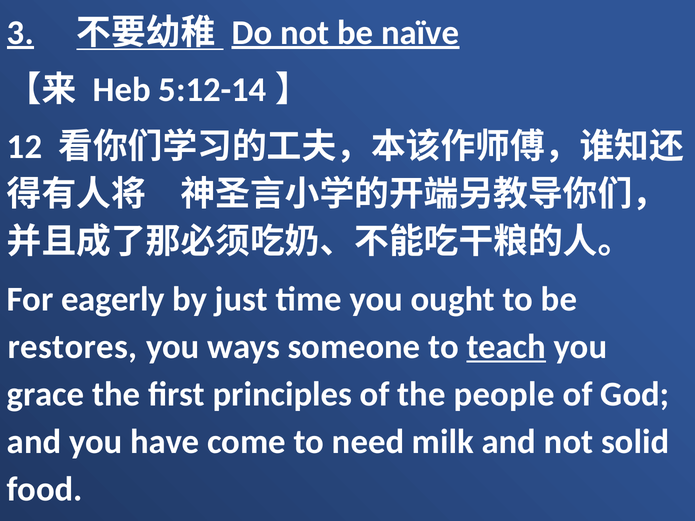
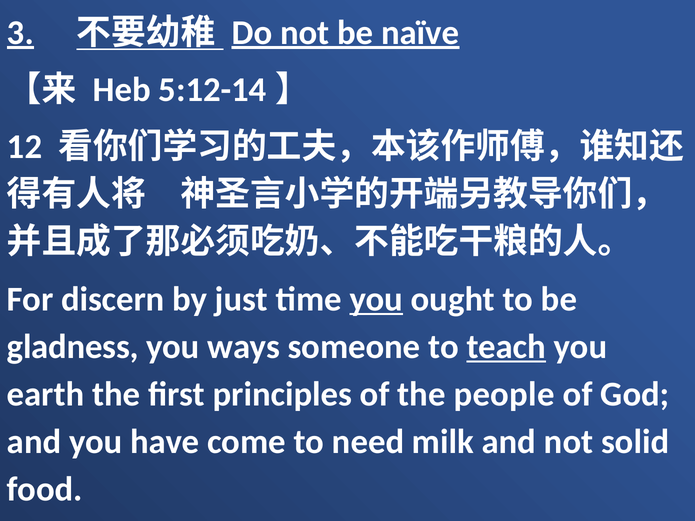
eagerly: eagerly -> discern (113, 299)
you underline: none -> present (376, 299)
restores: restores -> gladness (73, 347)
grace: grace -> earth (46, 394)
